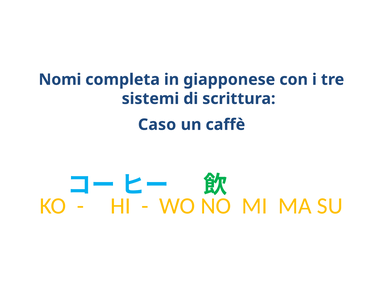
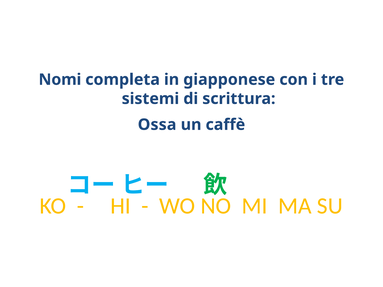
Caso: Caso -> Ossa (157, 125)
